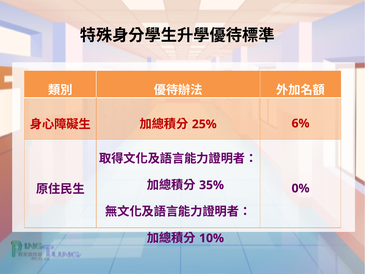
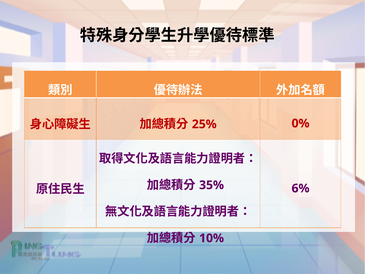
6%: 6% -> 0% (301, 123)
0%: 0% -> 6% (301, 188)
